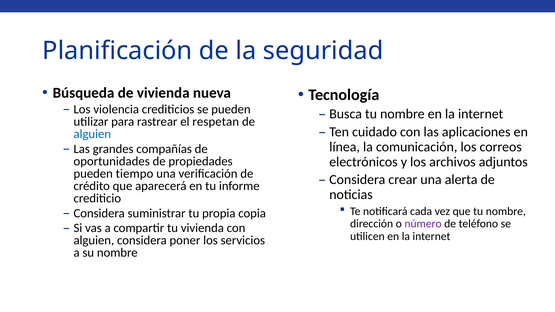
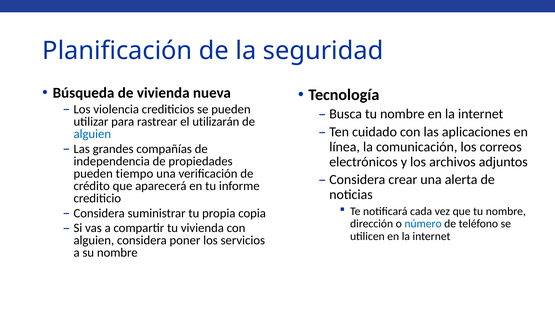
respetan: respetan -> utilizarán (216, 122)
oportunidades: oportunidades -> independencia (112, 161)
número colour: purple -> blue (423, 224)
